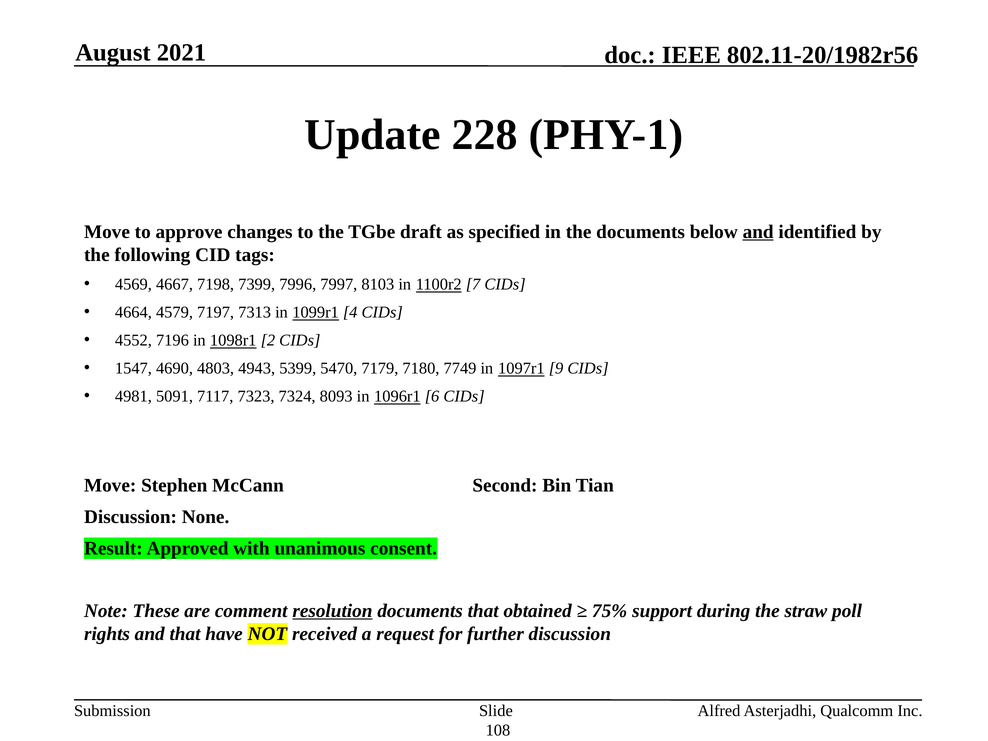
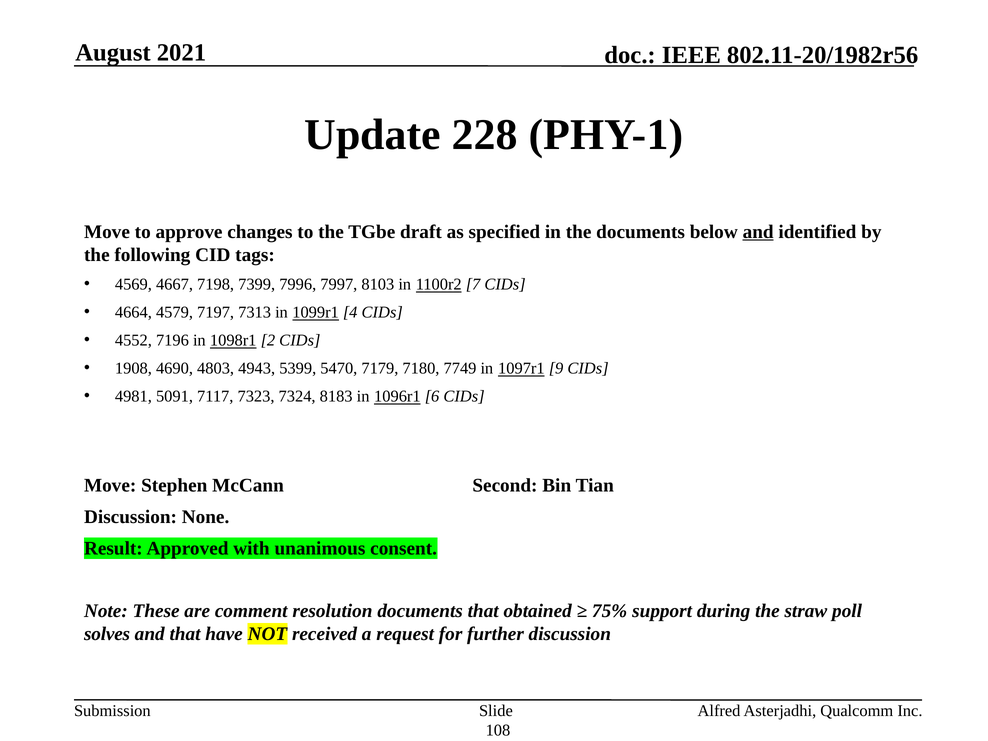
1547: 1547 -> 1908 (133, 368)
8093: 8093 -> 8183 (336, 396)
resolution underline: present -> none (332, 611)
rights: rights -> solves (107, 634)
